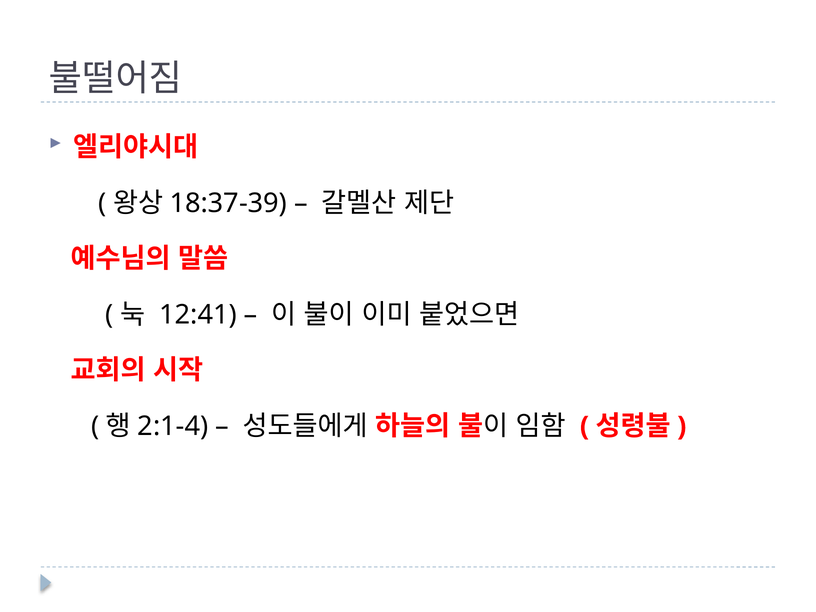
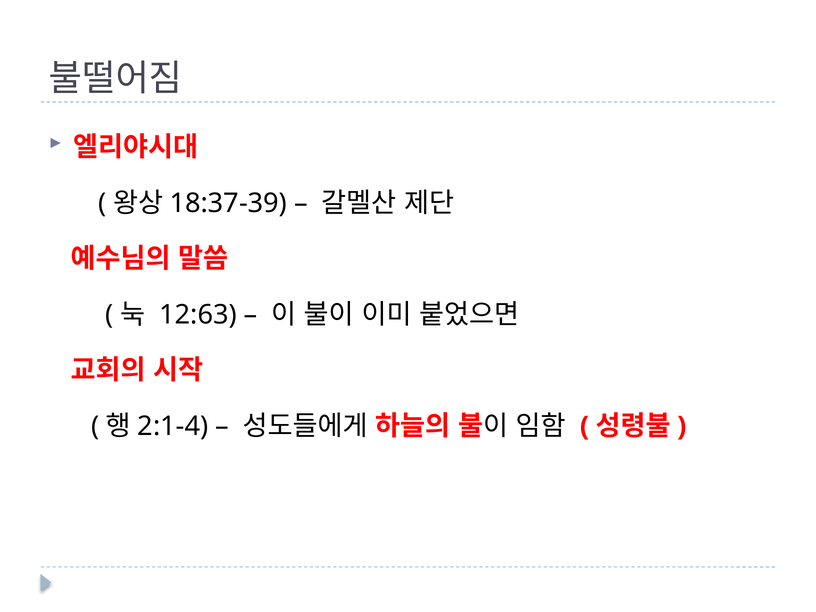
12:41: 12:41 -> 12:63 (198, 315)
